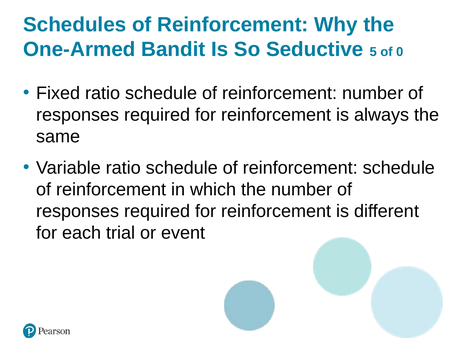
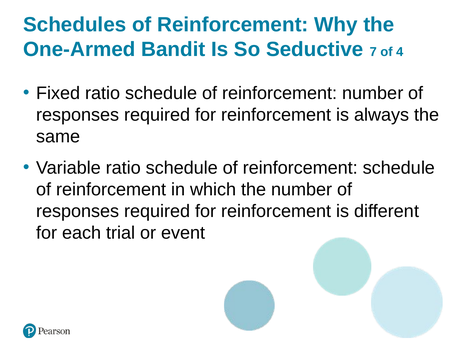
5: 5 -> 7 (373, 52)
0: 0 -> 4 (400, 52)
